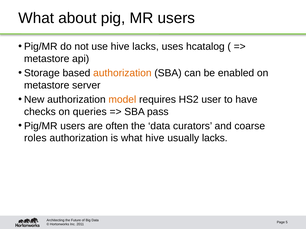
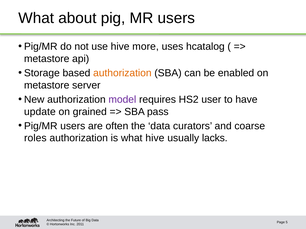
hive lacks: lacks -> more (146, 47)
model colour: orange -> purple (122, 100)
checks: checks -> update (40, 112)
queries: queries -> grained (90, 112)
